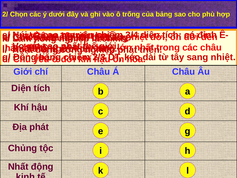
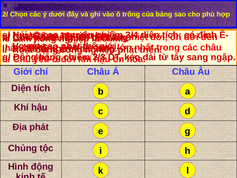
sang nhiệt: nhiệt -> ngập (223, 57)
Nhất: Nhất -> Hình (18, 166)
